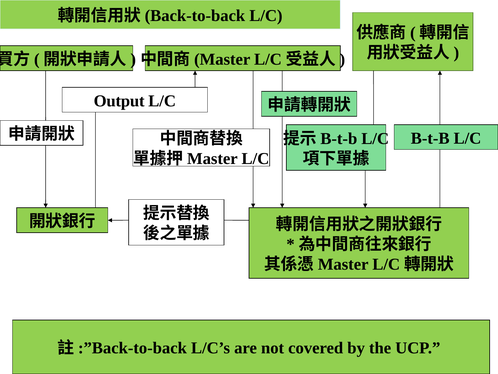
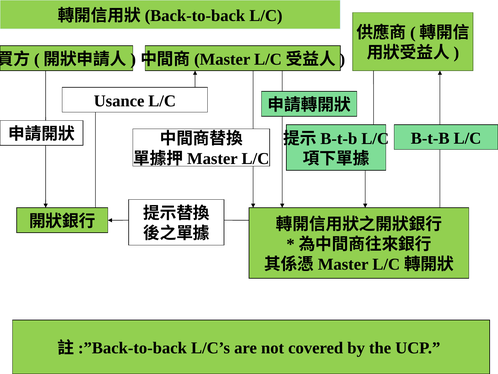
Output: Output -> Usance (119, 101)
